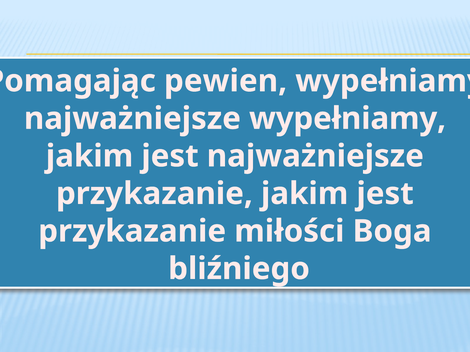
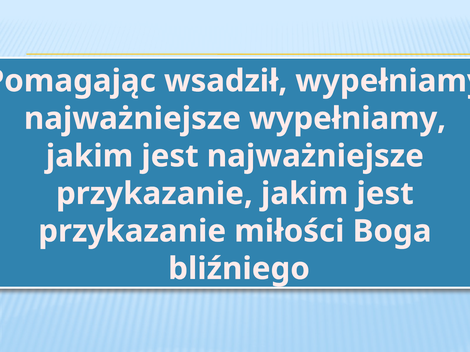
pewien: pewien -> wsadził (226, 81)
